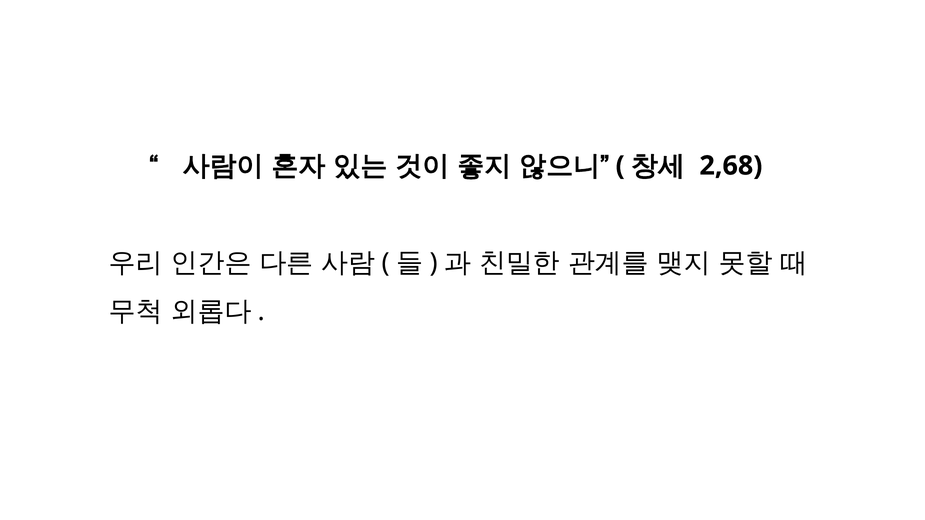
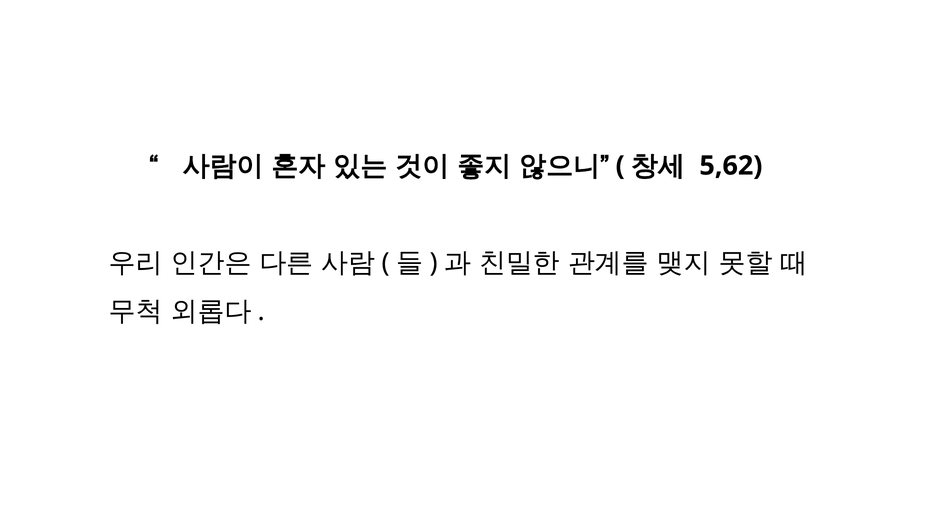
2,68: 2,68 -> 5,62 (731, 166)
